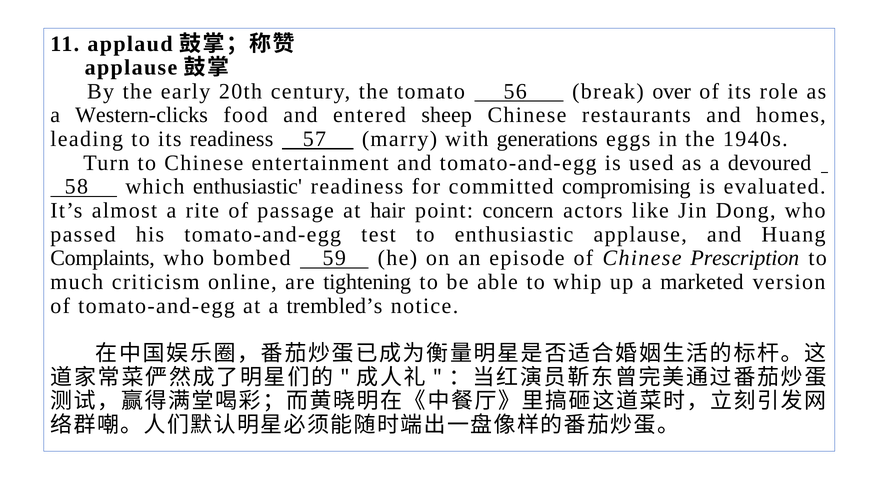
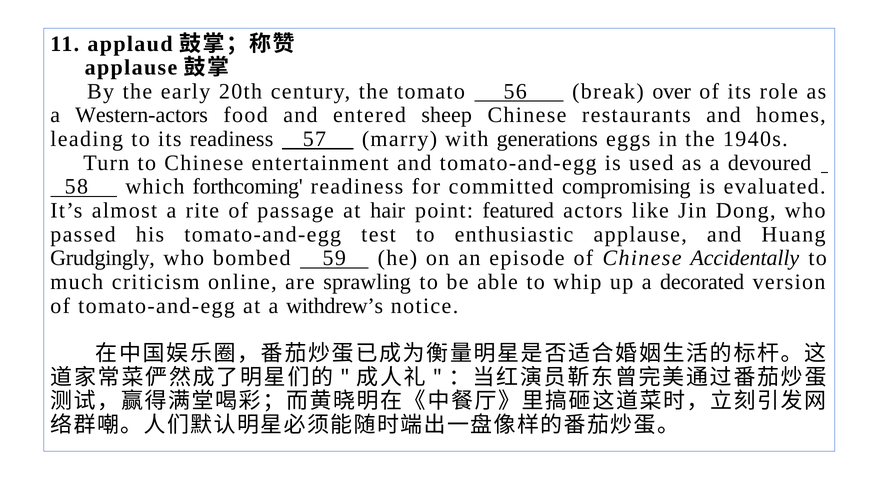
Western-clicks: Western-clicks -> Western-actors (142, 115)
which enthusiastic: enthusiastic -> forthcoming (248, 186)
concern: concern -> featured (518, 210)
Complaints: Complaints -> Grudgingly (103, 258)
Prescription: Prescription -> Accidentally (745, 258)
tightening: tightening -> sprawling (367, 282)
marketed: marketed -> decorated (702, 282)
trembled’s: trembled’s -> withdrew’s (335, 305)
